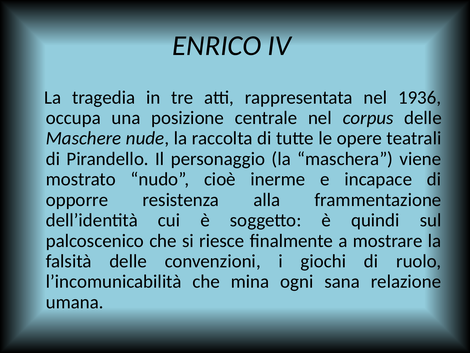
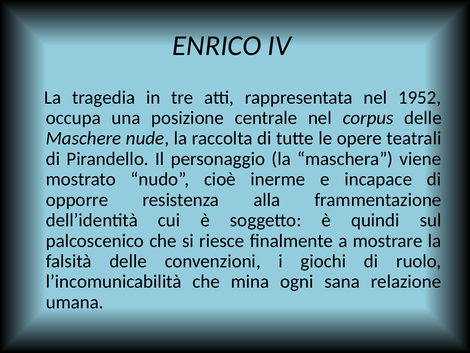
1936: 1936 -> 1952 (420, 97)
